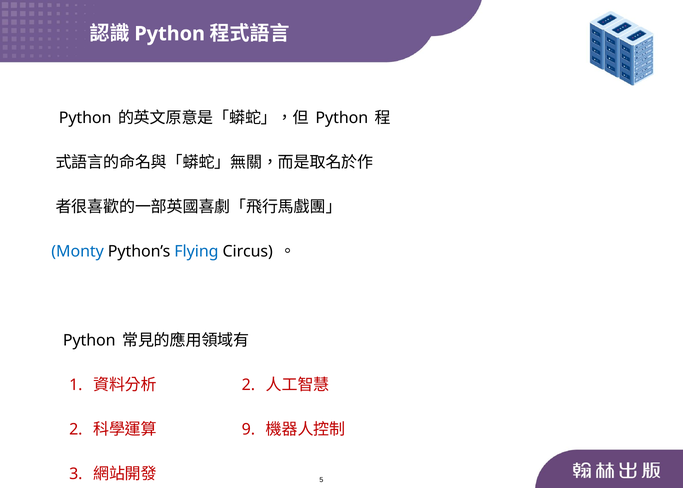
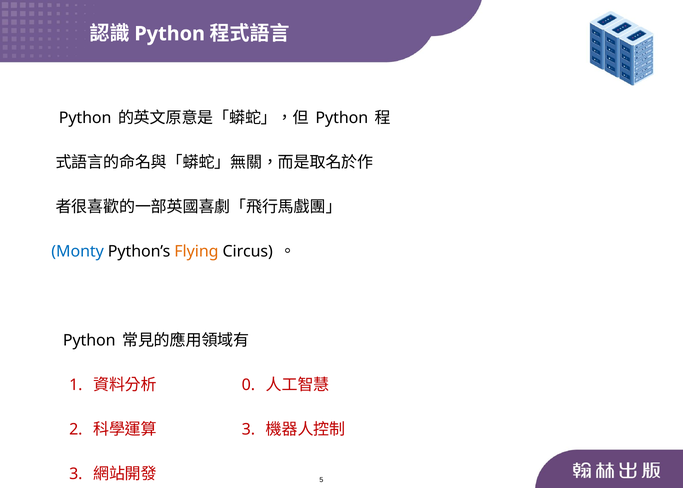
Flying colour: blue -> orange (196, 251)
2: 2 -> 0 (248, 385)
9: 9 -> 3 (248, 429)
